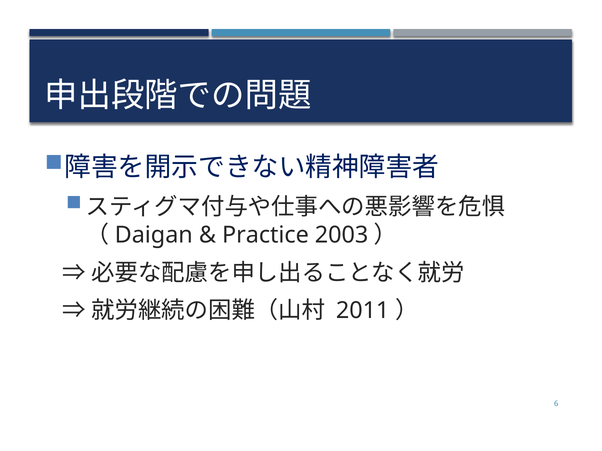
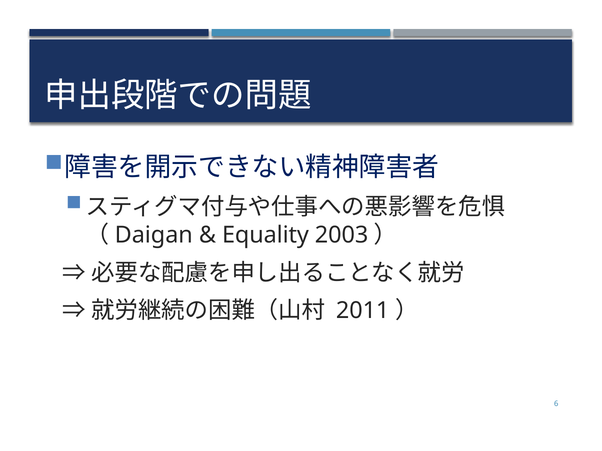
Practice: Practice -> Equality (265, 235)
